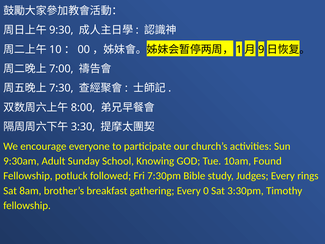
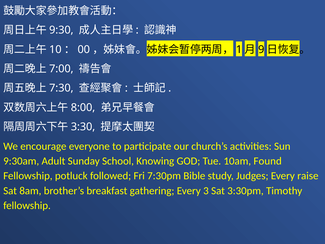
rings: rings -> raise (308, 176)
0: 0 -> 3 (206, 190)
